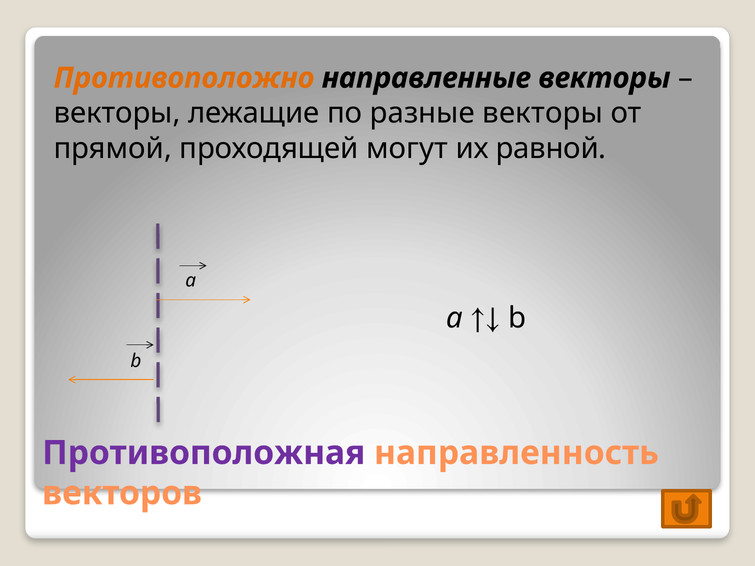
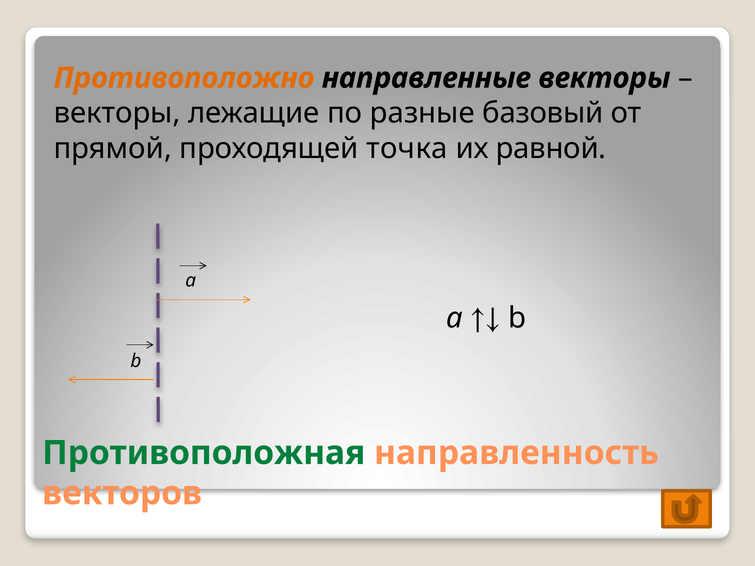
разные векторы: векторы -> базовый (543, 113)
могут: могут -> точка (407, 149)
Противоположная colour: purple -> green (204, 453)
